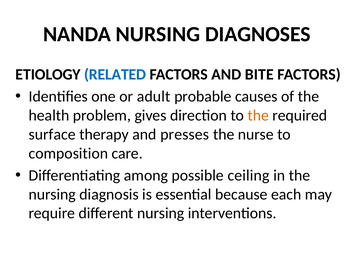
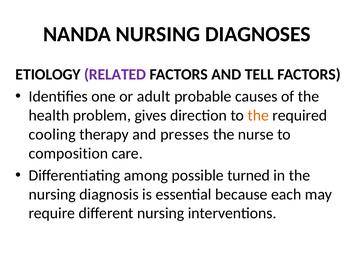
RELATED colour: blue -> purple (115, 74)
BITE: BITE -> TELL (259, 74)
surface: surface -> cooling (52, 134)
ceiling: ceiling -> turned (249, 175)
